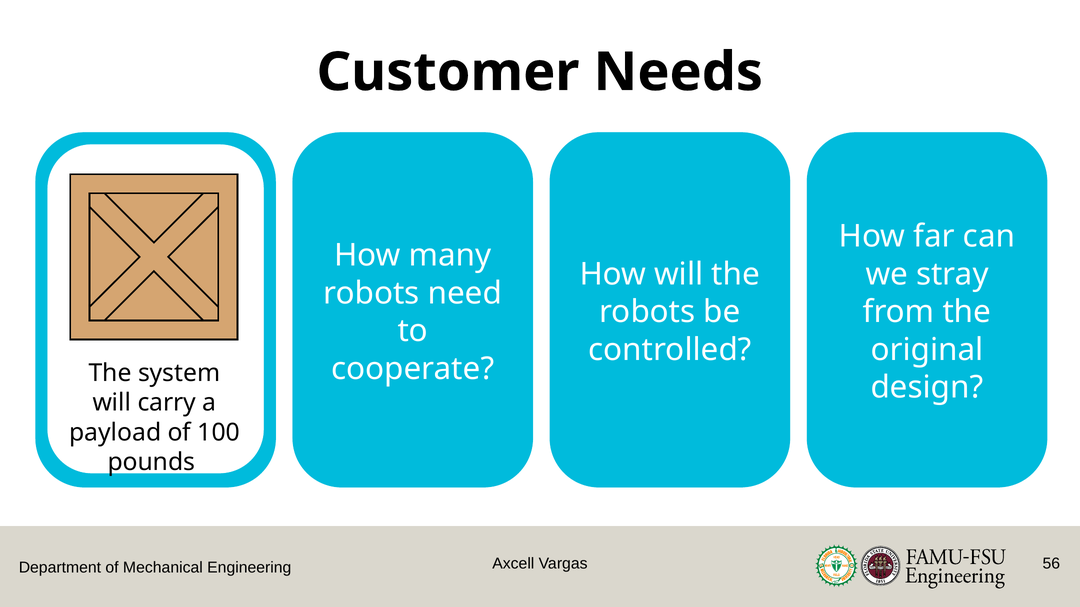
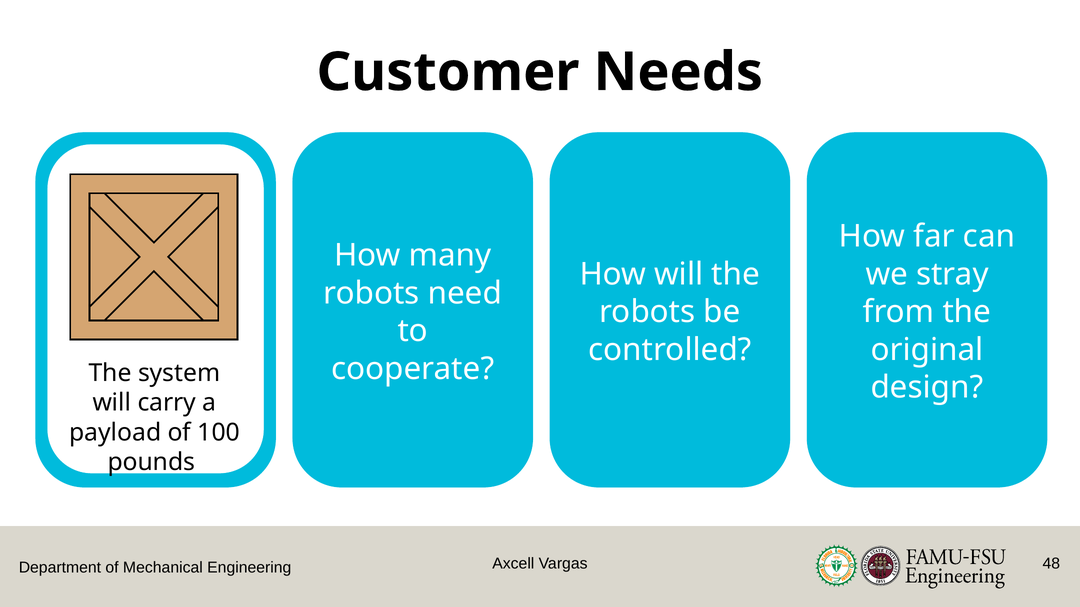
56: 56 -> 48 (1051, 564)
